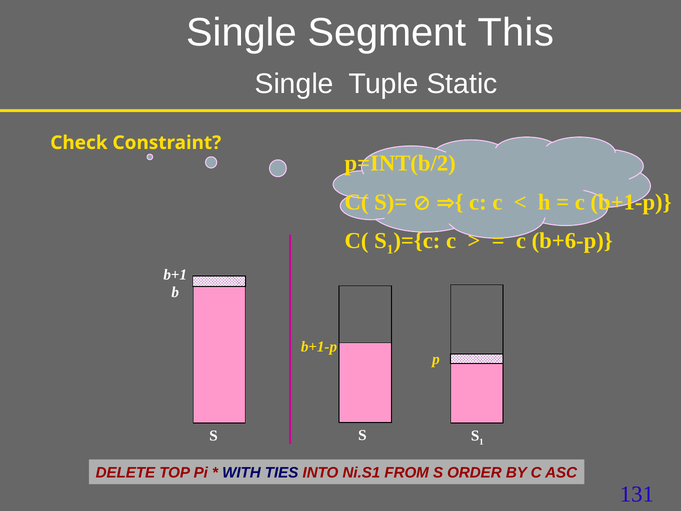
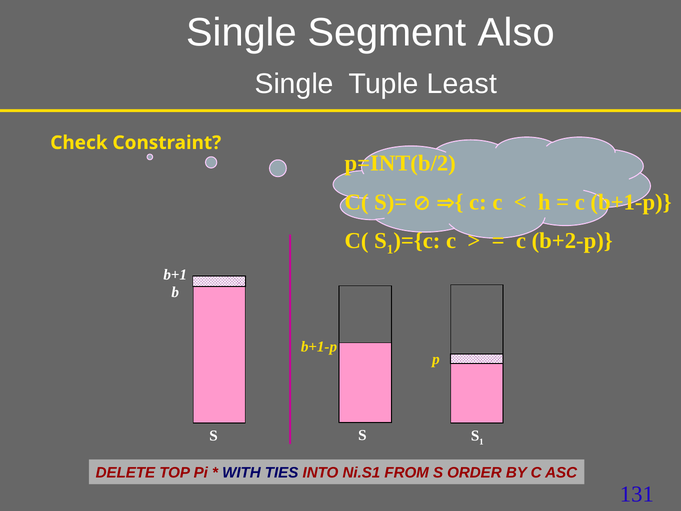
This: This -> Also (516, 32)
Static: Static -> Least (462, 84)
b+6-p: b+6-p -> b+2-p (572, 241)
